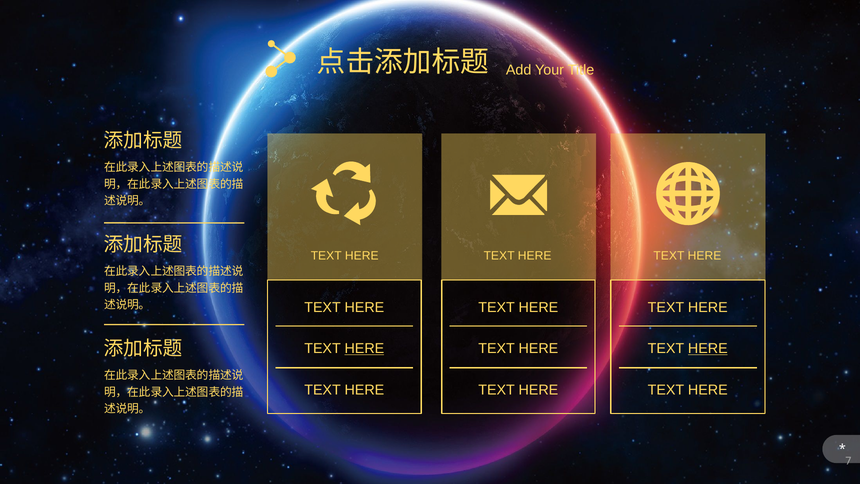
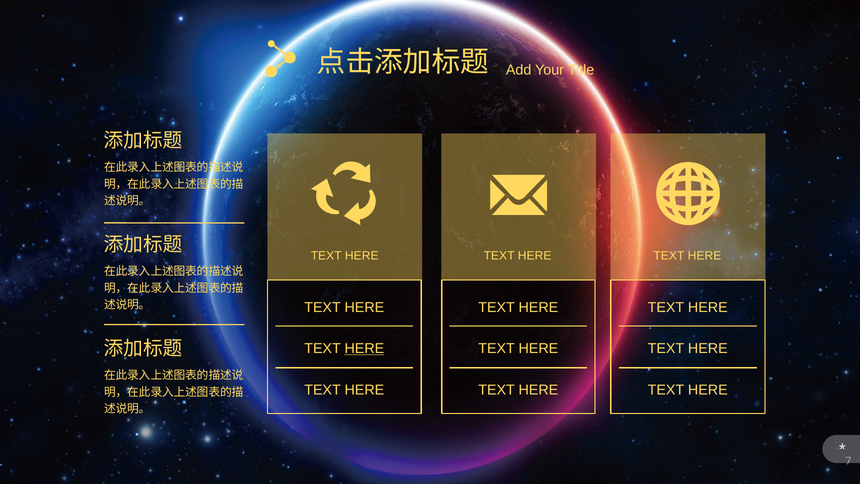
HERE underline: present -> none (708, 348)
